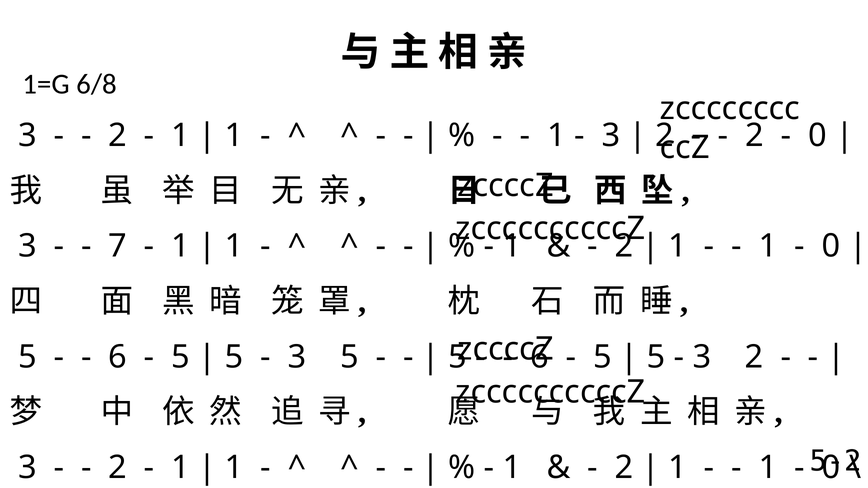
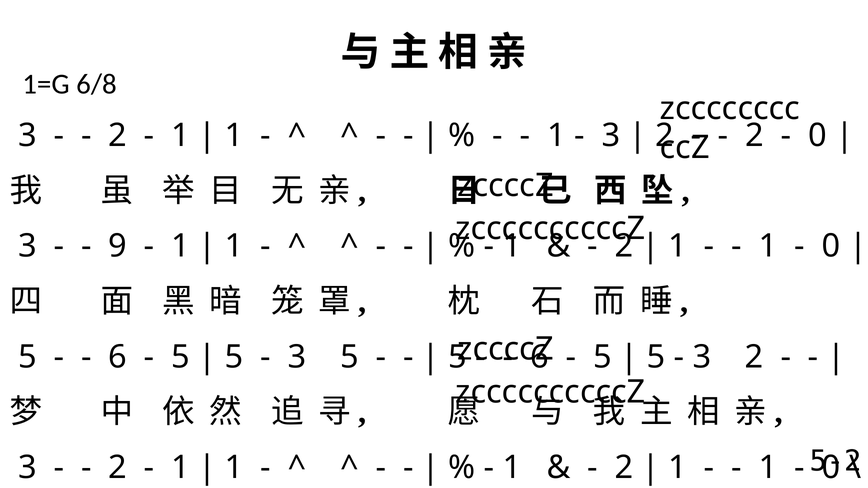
7: 7 -> 9 (118, 246)
